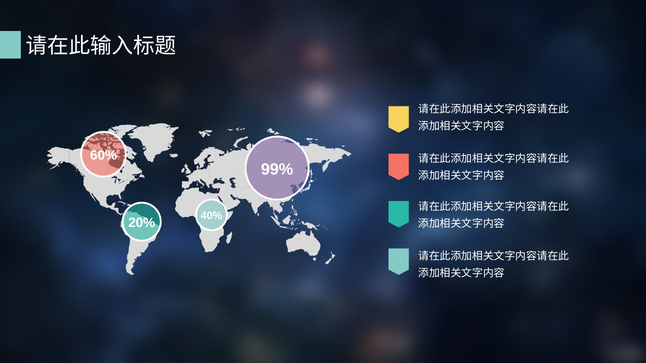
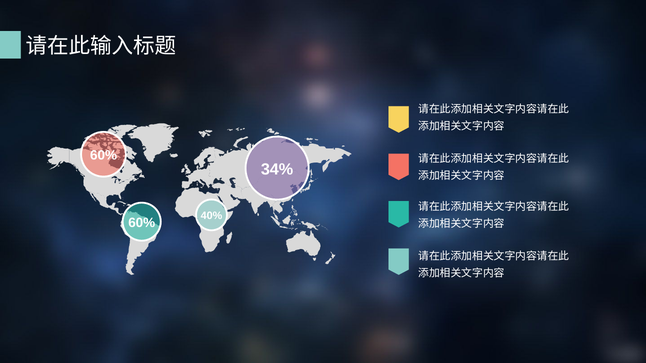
99%: 99% -> 34% (277, 169)
20%: 20% -> 60% (142, 223)
